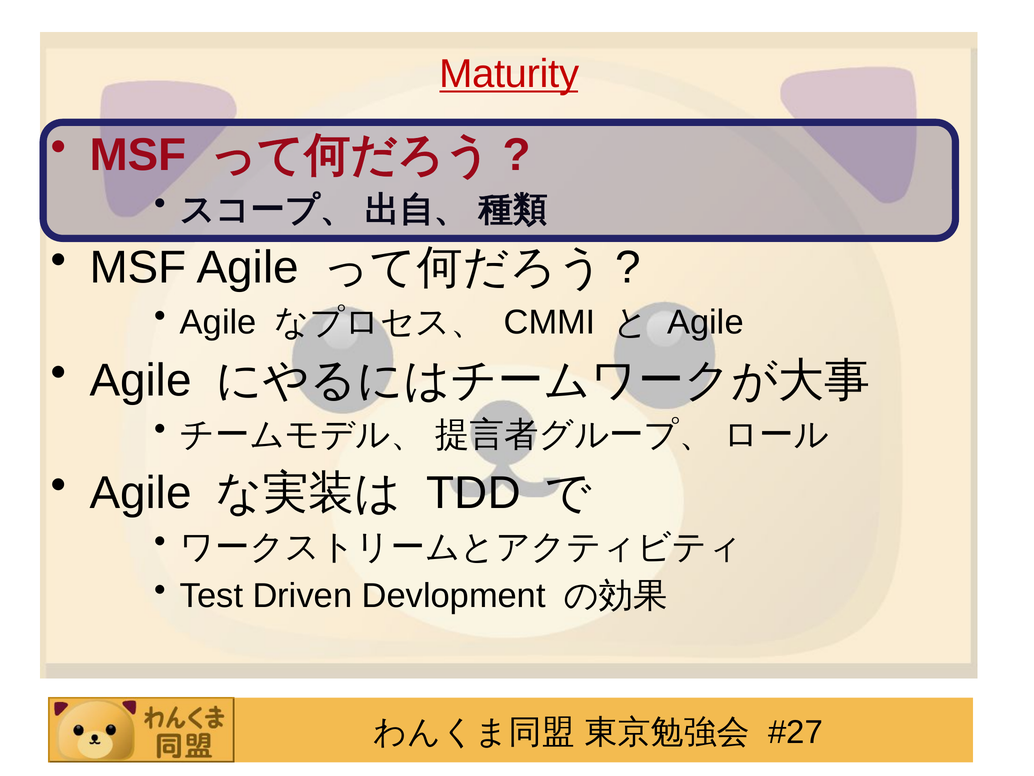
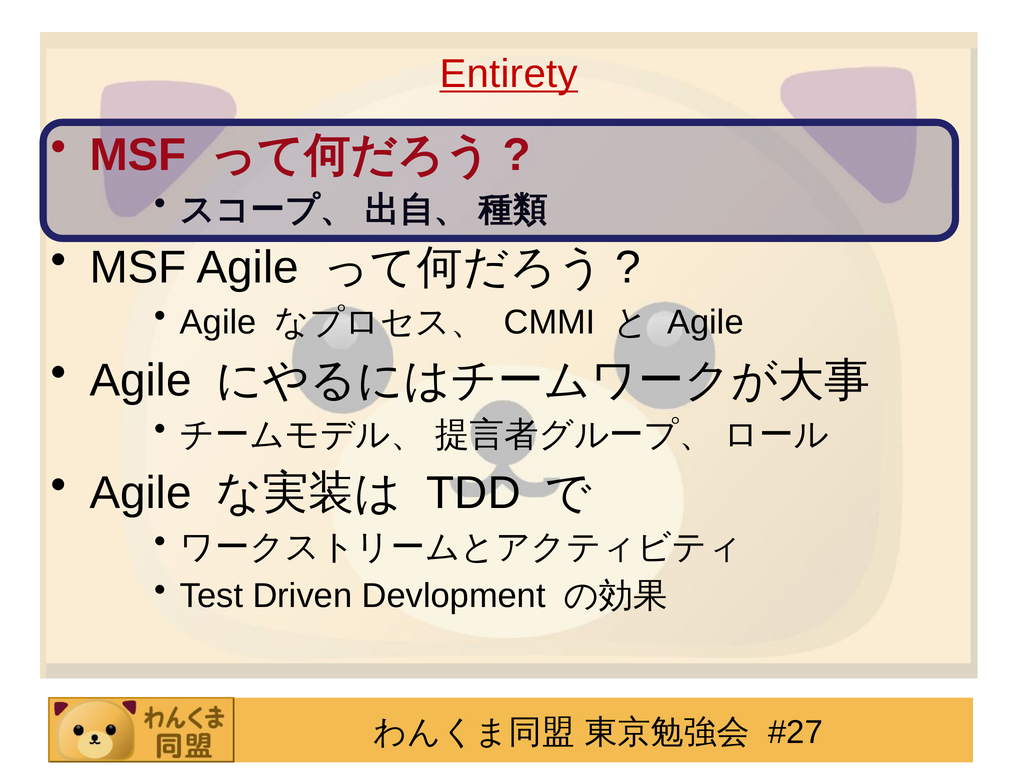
Maturity: Maturity -> Entirety (509, 74)
